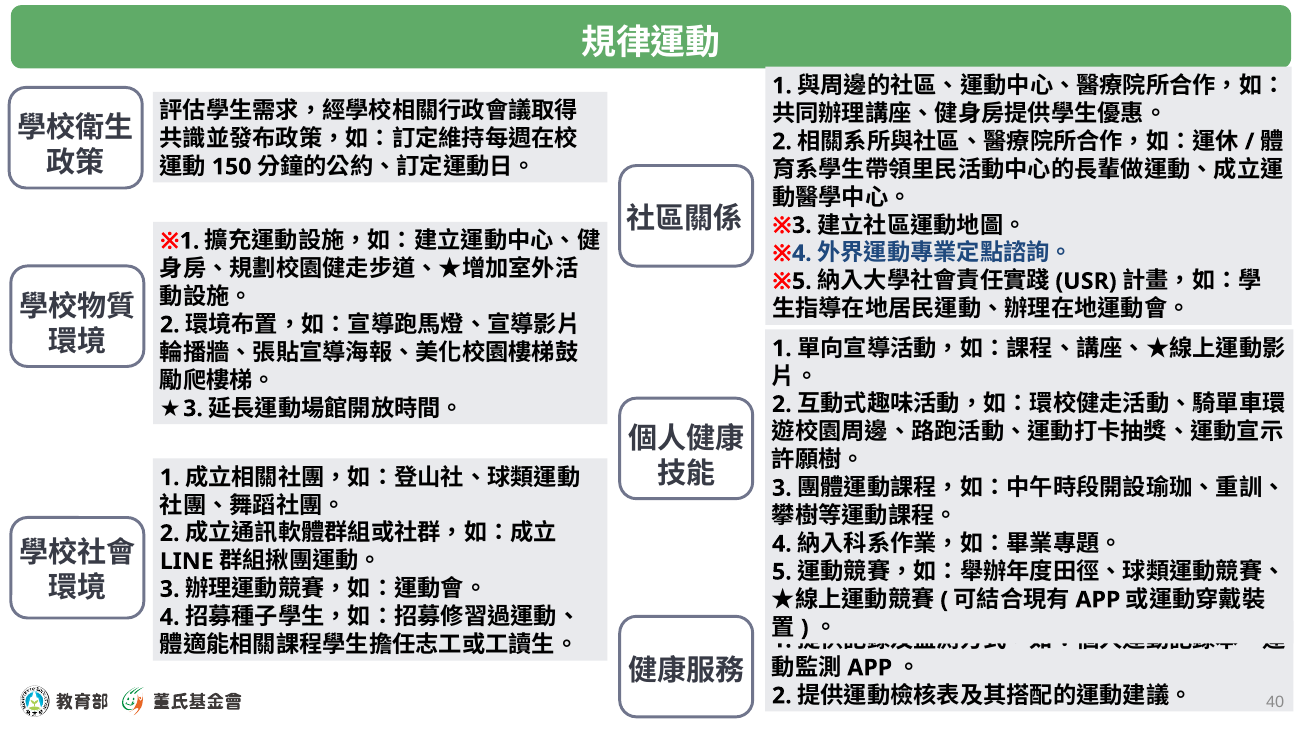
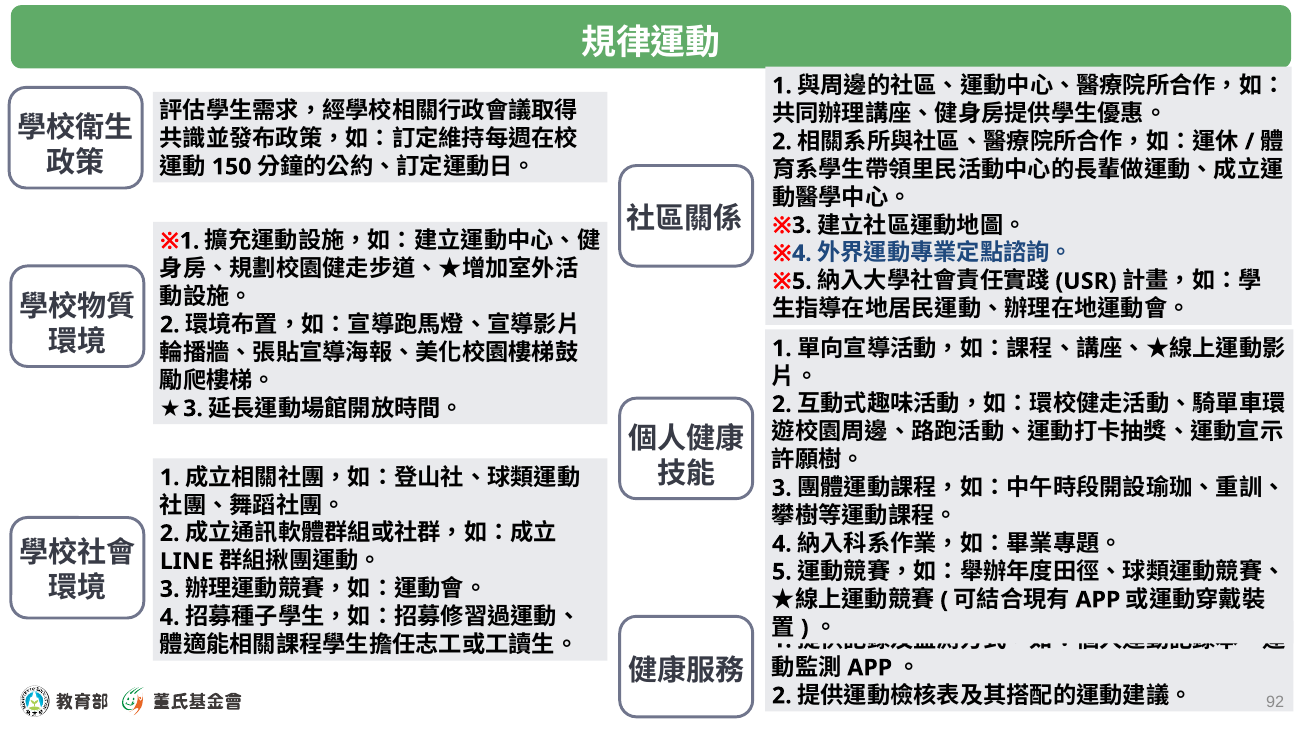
40: 40 -> 92 (1275, 701)
